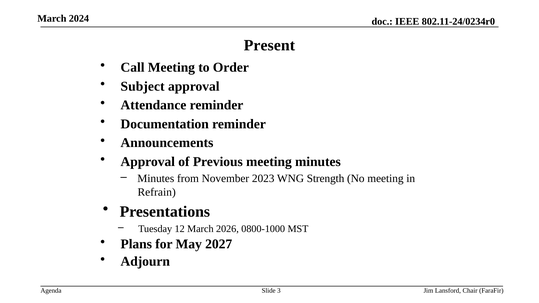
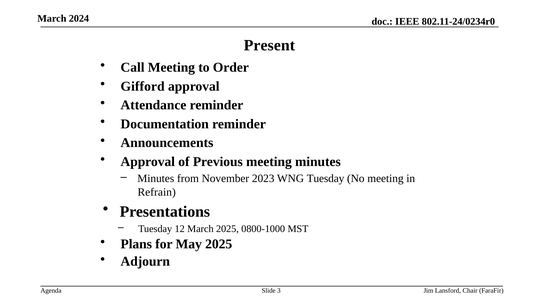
Subject: Subject -> Gifford (143, 86)
WNG Strength: Strength -> Tuesday (326, 179)
March 2026: 2026 -> 2025 (227, 229)
May 2027: 2027 -> 2025 (219, 244)
